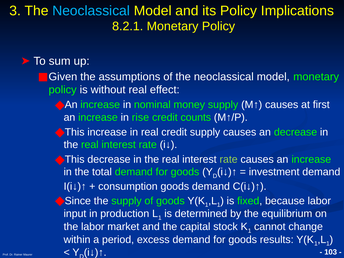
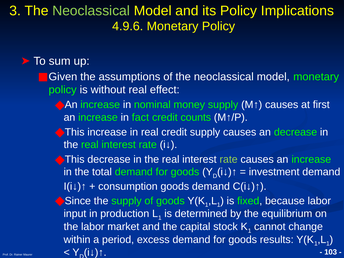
Neoclassical colour: light blue -> light green (91, 11)
8.2.1: 8.2.1 -> 4.9.6 (128, 26)
rise: rise -> fact (140, 117)
